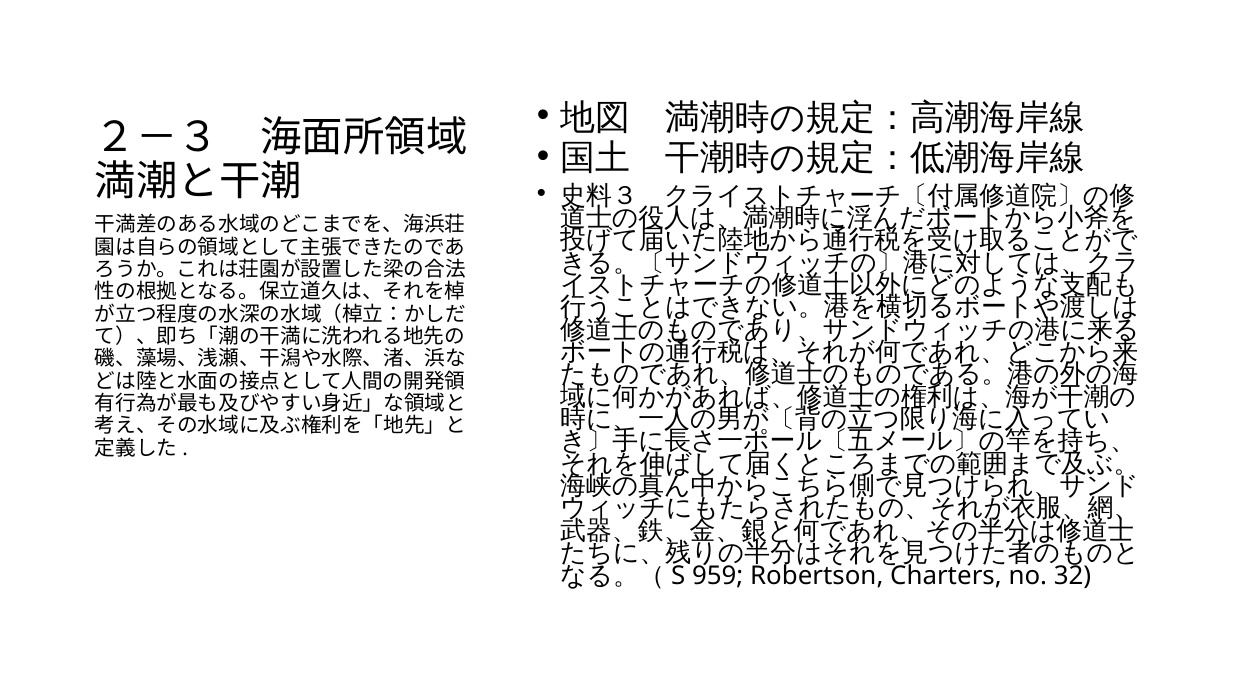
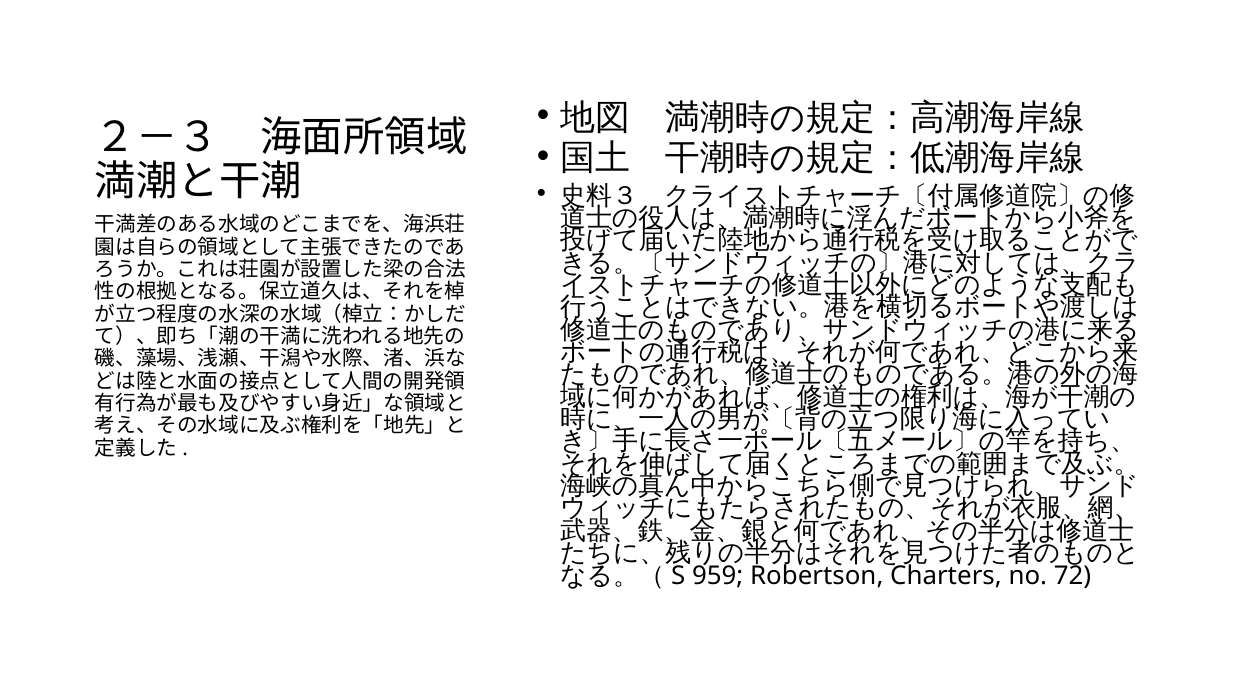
32: 32 -> 72 (1073, 576)
